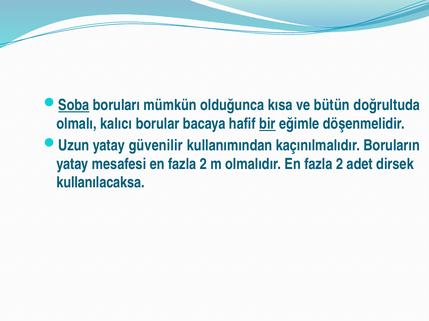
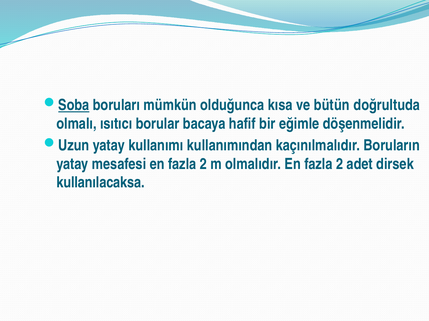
kalıcı: kalıcı -> ısıtıcı (116, 124)
bir underline: present -> none (267, 124)
güvenilir: güvenilir -> kullanımı (156, 146)
